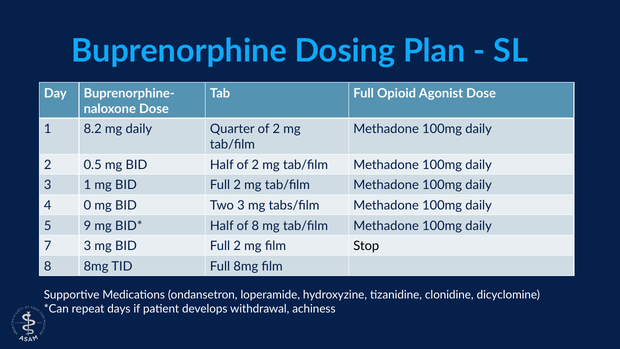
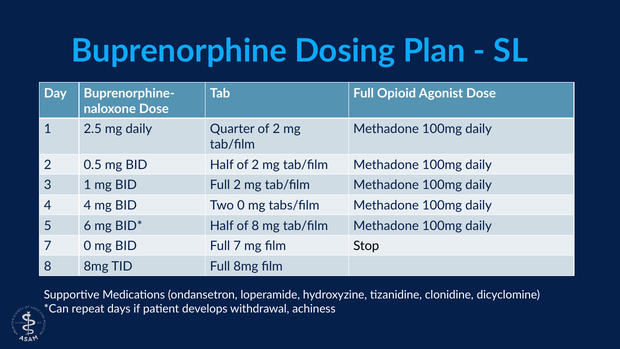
8.2: 8.2 -> 2.5 (93, 129)
4 0: 0 -> 4 (87, 205)
Two 3: 3 -> 0 (241, 205)
9: 9 -> 6 (87, 226)
7 3: 3 -> 0 (87, 246)
2: 2 -> 7 (237, 246)
